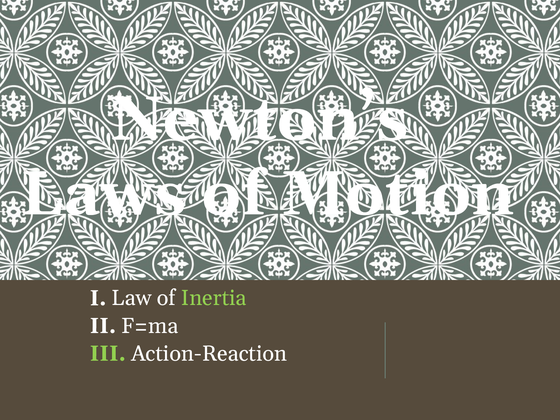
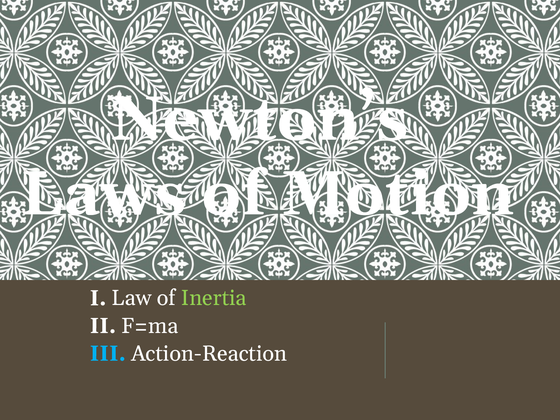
III colour: light green -> light blue (108, 354)
